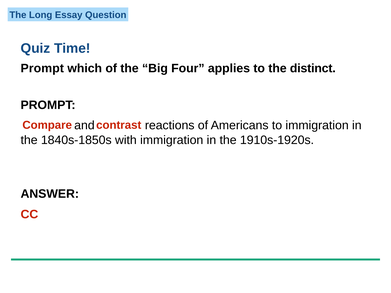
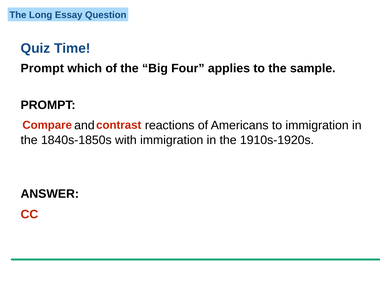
distinct: distinct -> sample (313, 68)
